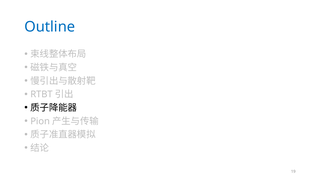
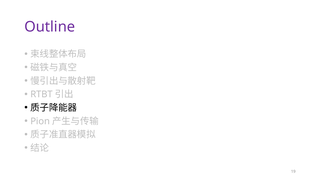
Outline colour: blue -> purple (50, 27)
